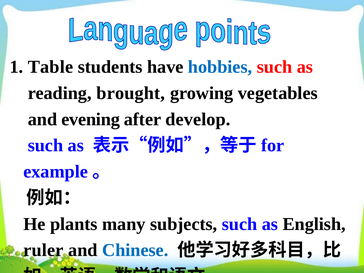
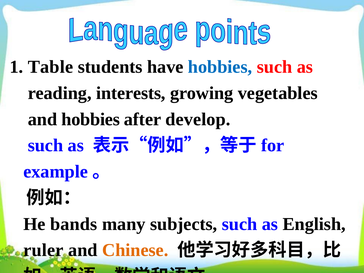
brought: brought -> interests (131, 93)
and evening: evening -> hobbies (91, 119)
plants: plants -> bands (74, 224)
Chinese colour: blue -> orange (135, 250)
